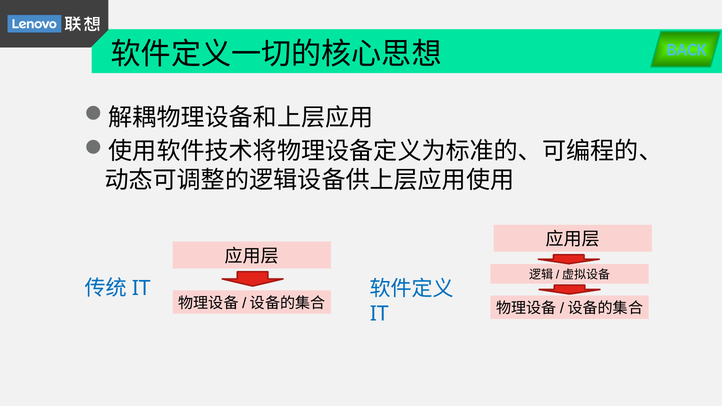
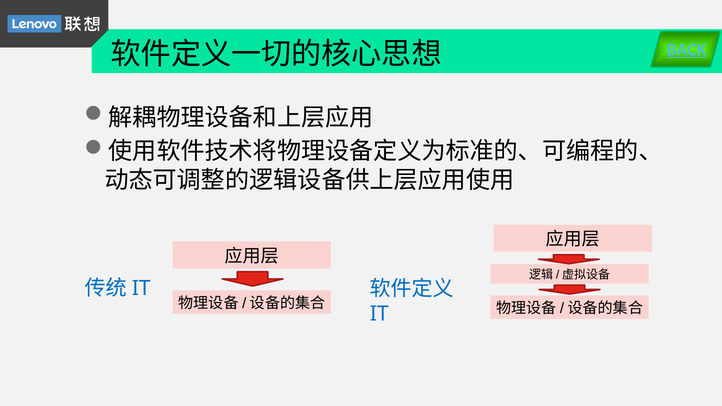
BACK underline: none -> present (686, 50)
